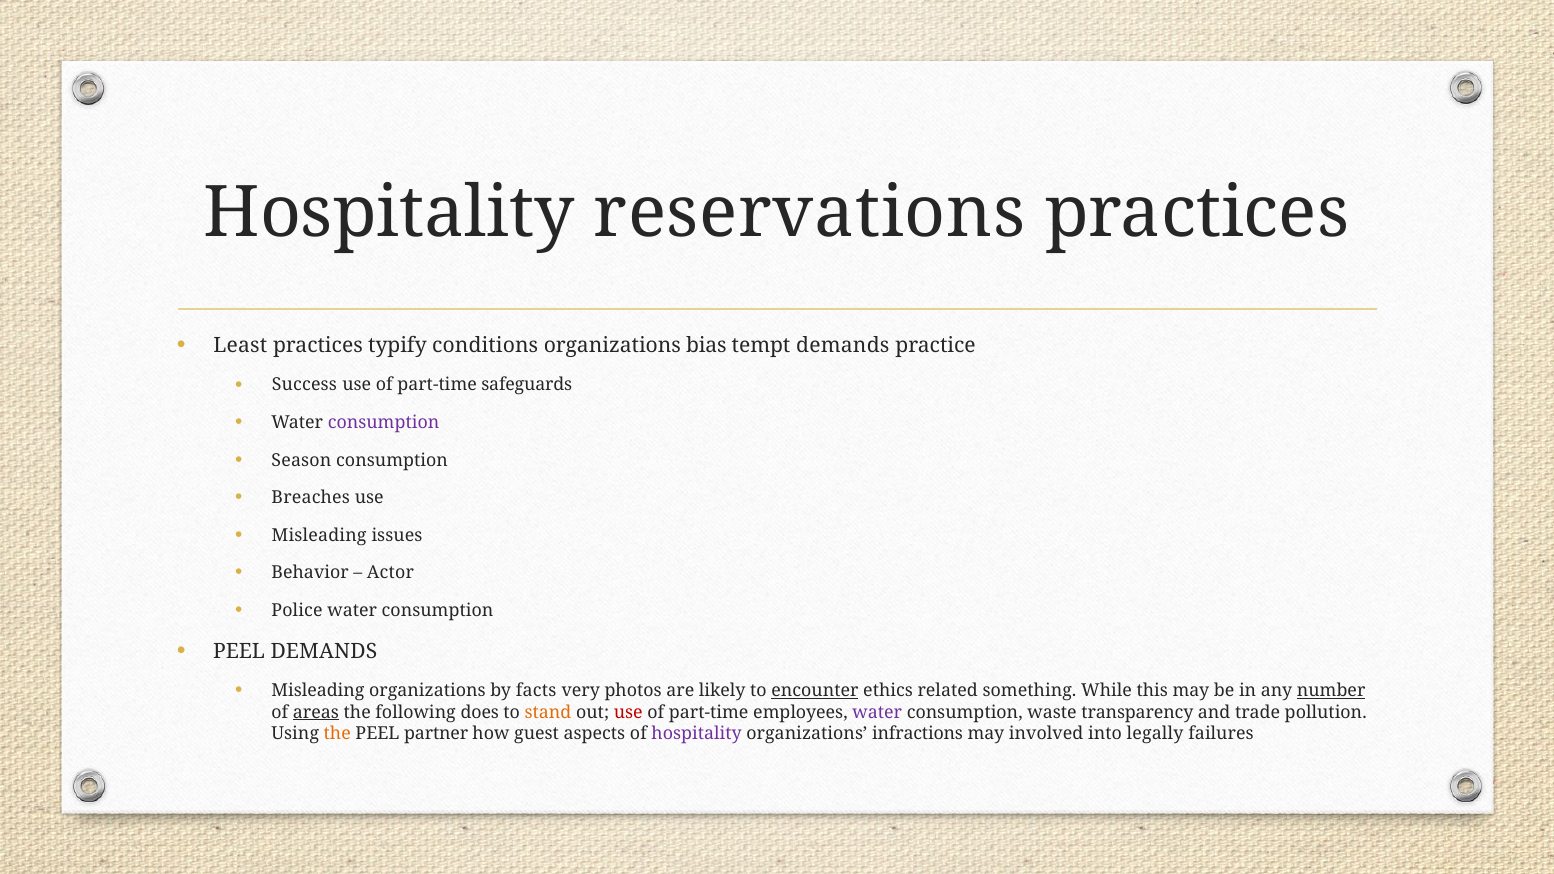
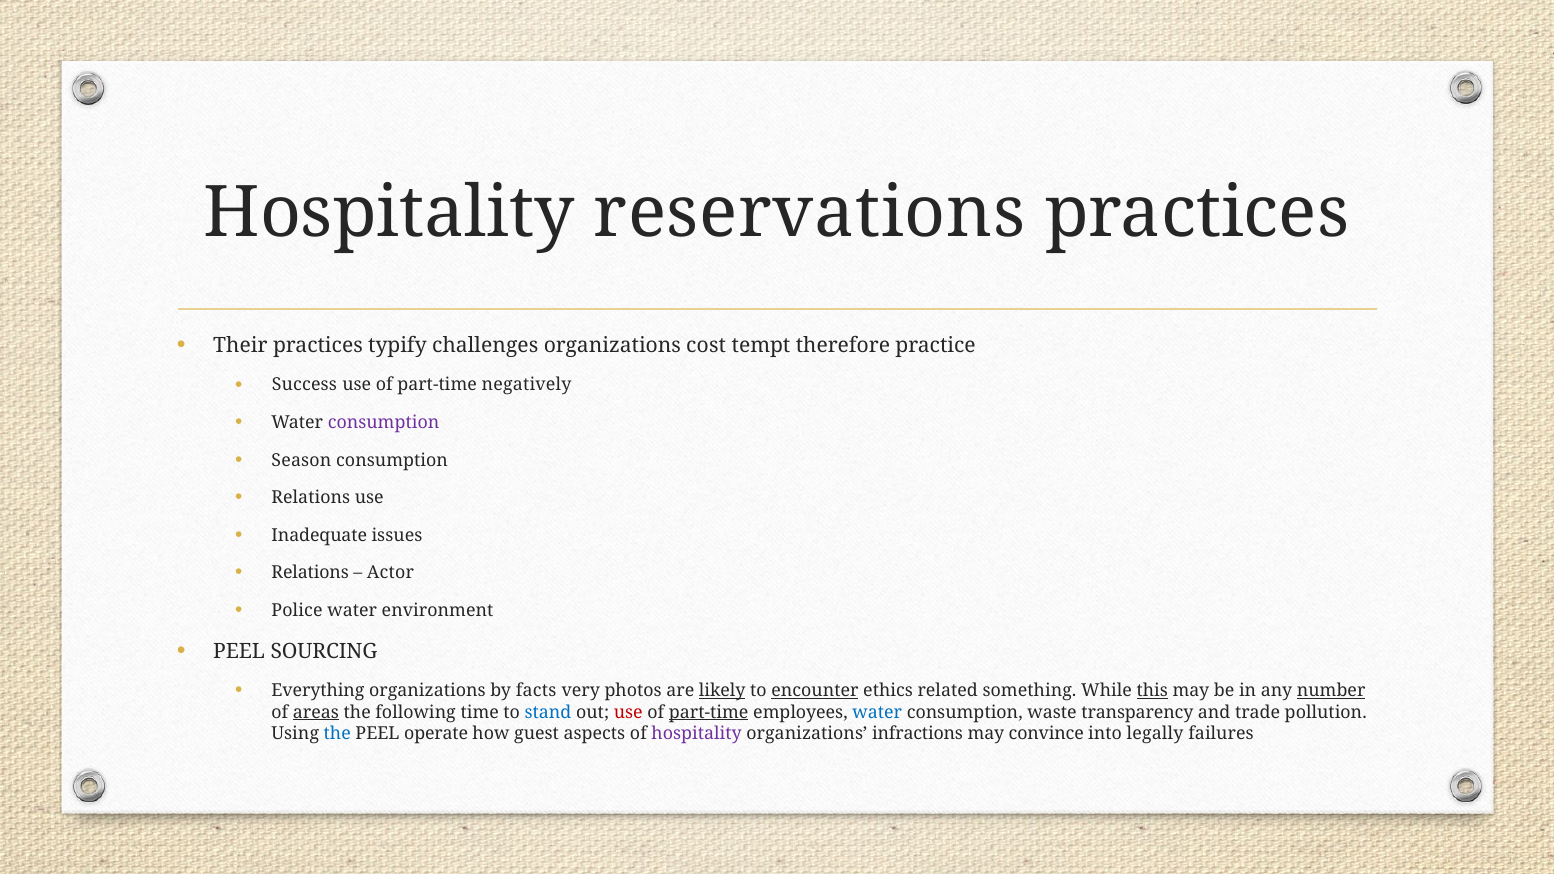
Least: Least -> Their (240, 346)
conditions: conditions -> challenges (485, 346)
bias: bias -> cost (706, 346)
tempt demands: demands -> therefore (843, 346)
safeguards: safeguards -> negatively (527, 385)
Breaches: Breaches -> Relations (311, 498)
Misleading: Misleading -> Inadequate (319, 535)
Behavior: Behavior -> Relations (310, 573)
consumption: consumption -> environment (438, 611)
PEEL DEMANDS: DEMANDS -> SOURCING (324, 652)
Misleading: Misleading -> Everything (318, 691)
likely underline: none -> present (722, 691)
this underline: none -> present (1152, 691)
does: does -> time (480, 712)
stand colour: orange -> blue (548, 712)
part-time underline: none -> present (709, 712)
water colour: purple -> blue (877, 712)
the colour: orange -> blue (337, 734)
partner: partner -> operate (436, 734)
involved: involved -> convince (1046, 734)
